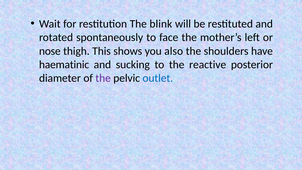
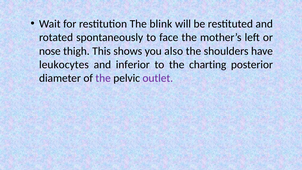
haematinic: haematinic -> leukocytes (64, 65)
sucking: sucking -> inferior (133, 65)
reactive: reactive -> charting (208, 65)
outlet colour: blue -> purple (158, 78)
